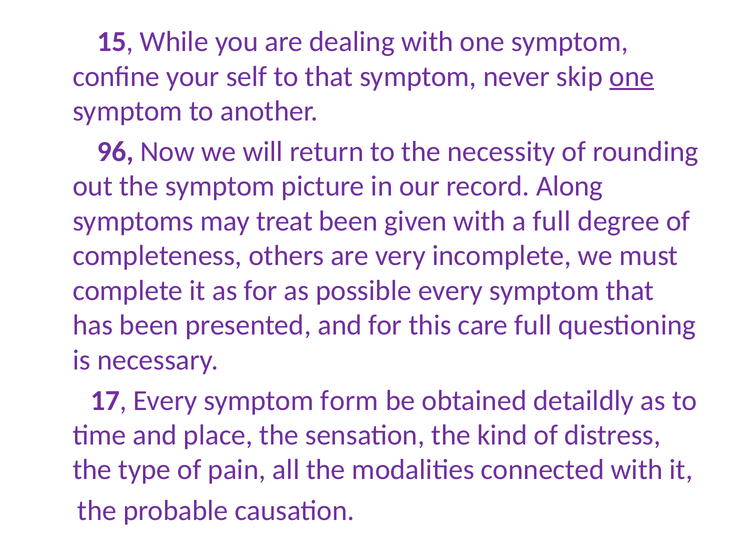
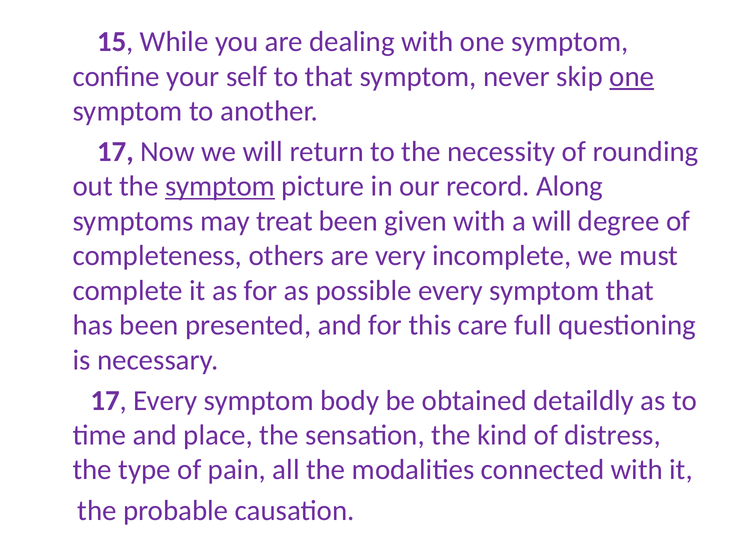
96: 96 -> 17 (115, 152)
symptom underline: none -> present (220, 186)
a full: full -> will (552, 221)
form: form -> body (350, 400)
